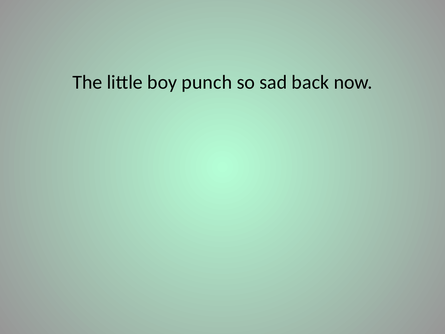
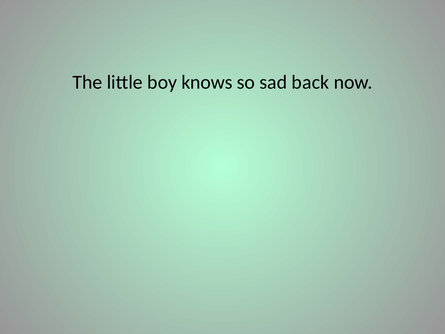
punch: punch -> knows (207, 82)
